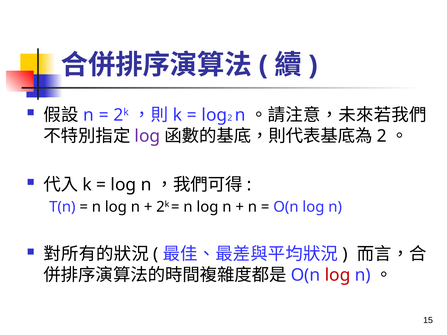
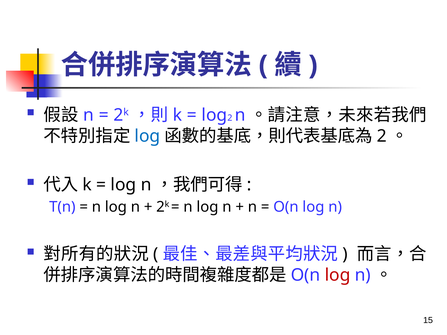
log colour: purple -> blue (147, 136)
